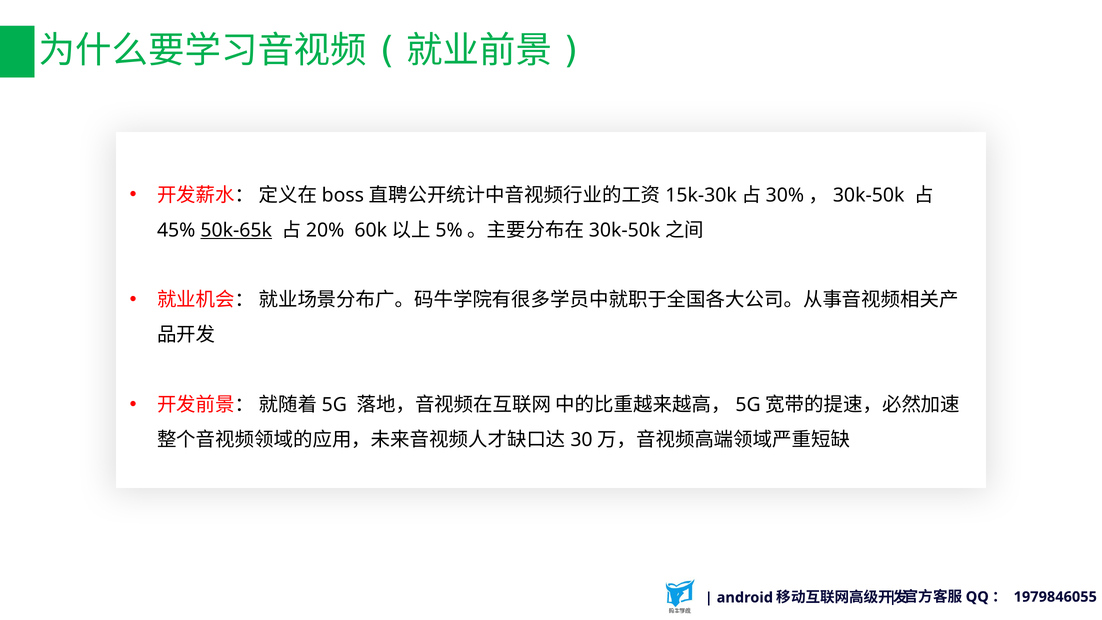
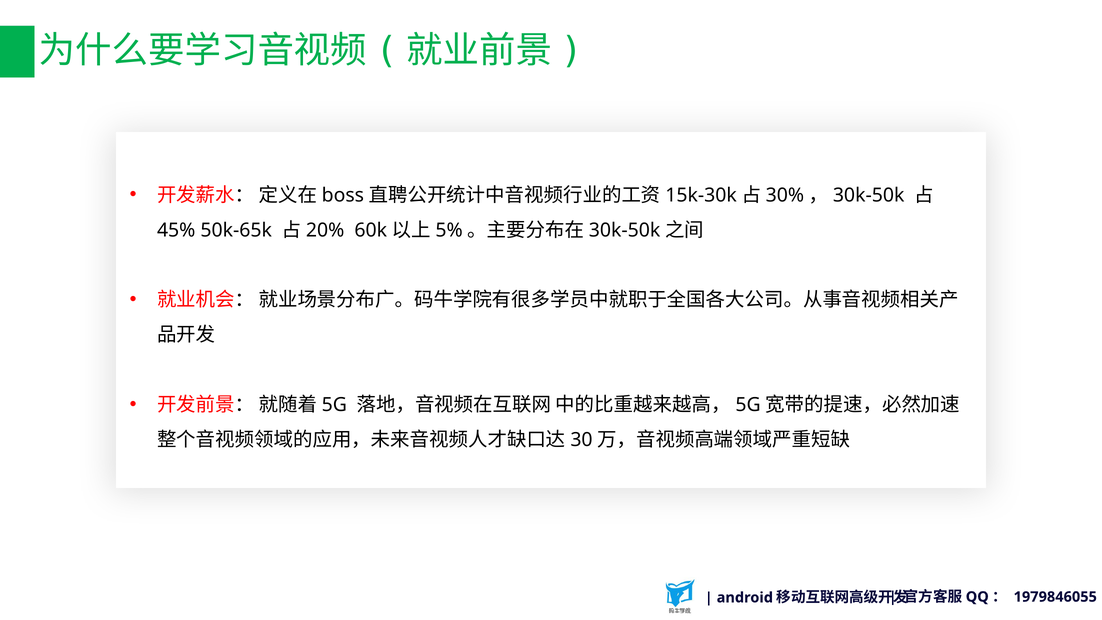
50k-65k underline: present -> none (236, 230)
